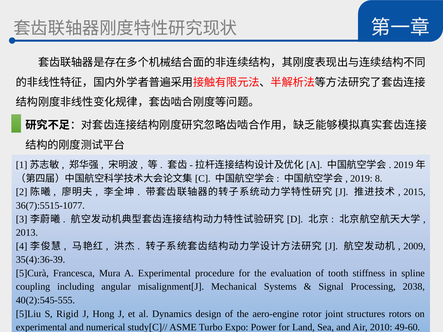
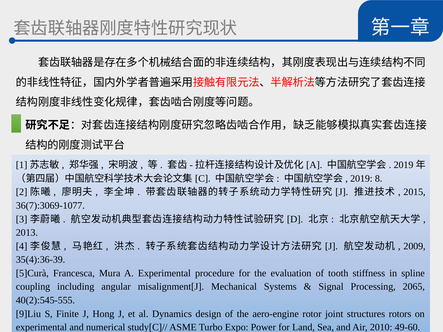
36(7):5515-1077: 36(7):5515-1077 -> 36(7):3069-1077 (50, 206)
2038: 2038 -> 2065 (414, 287)
5]Liu: 5]Liu -> 9]Liu (28, 314)
Rigid: Rigid -> Finite (67, 314)
